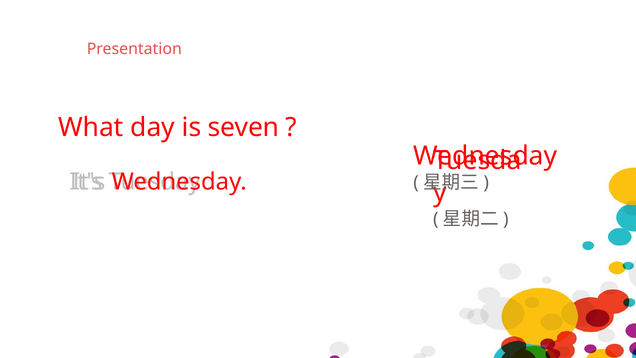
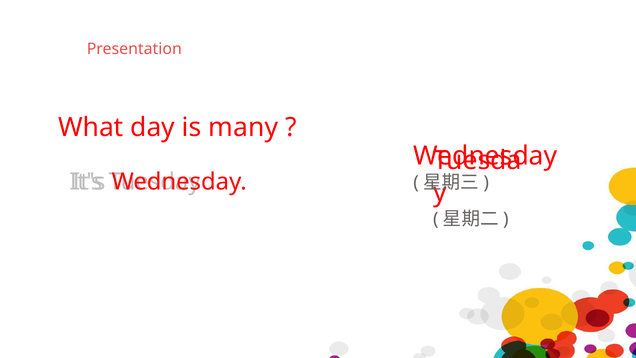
seven: seven -> many (243, 127)
